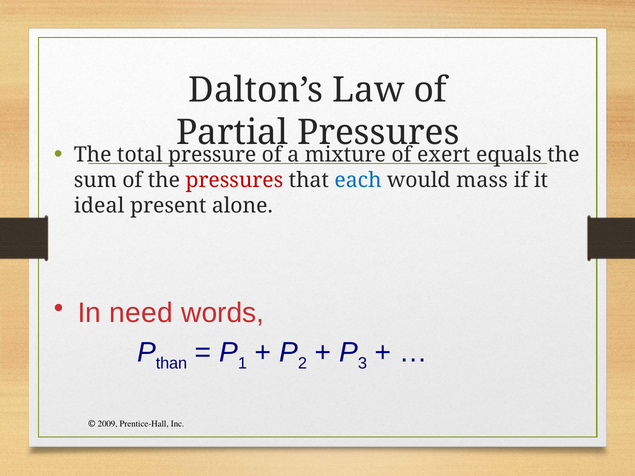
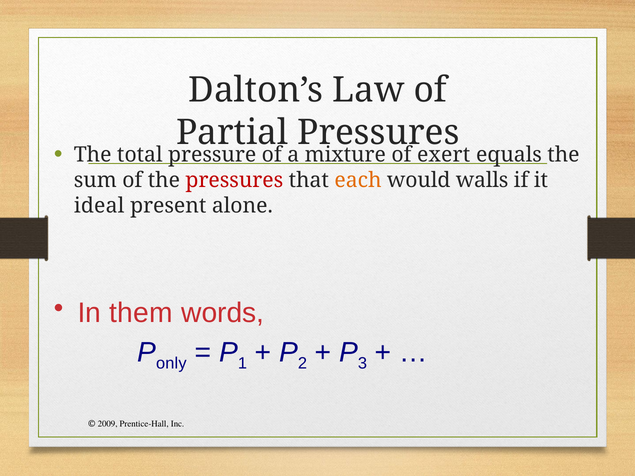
each colour: blue -> orange (358, 180)
mass: mass -> walls (482, 180)
need: need -> them (141, 313)
than: than -> only (171, 364)
